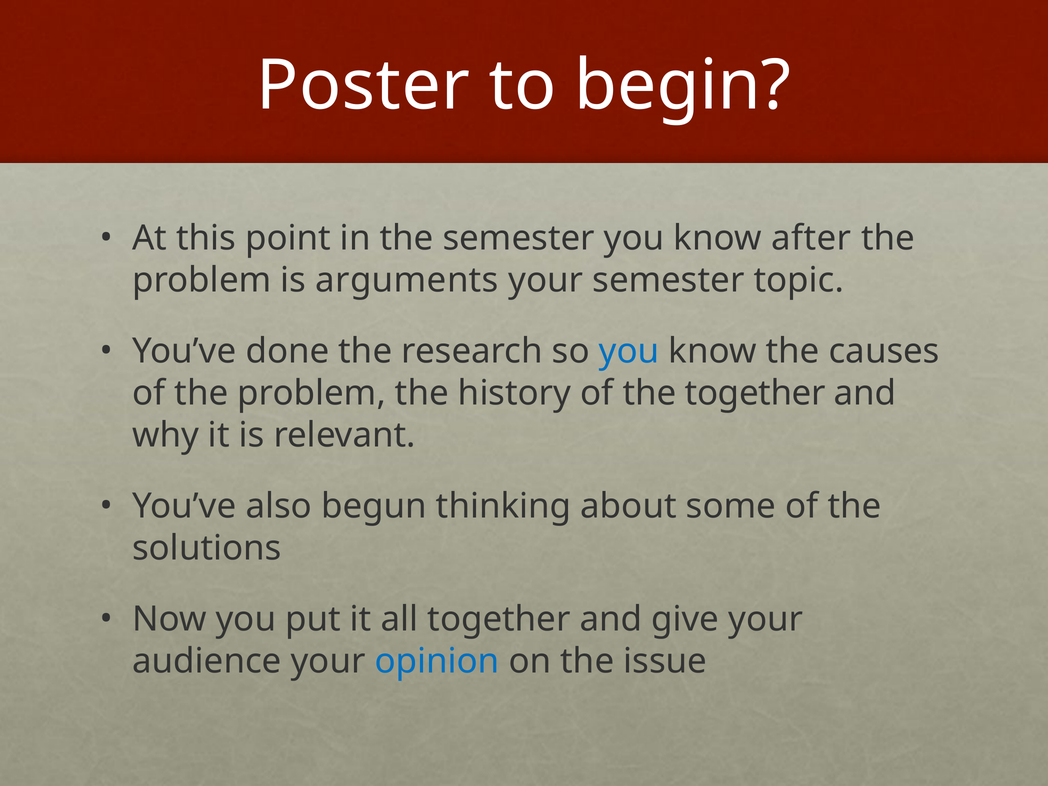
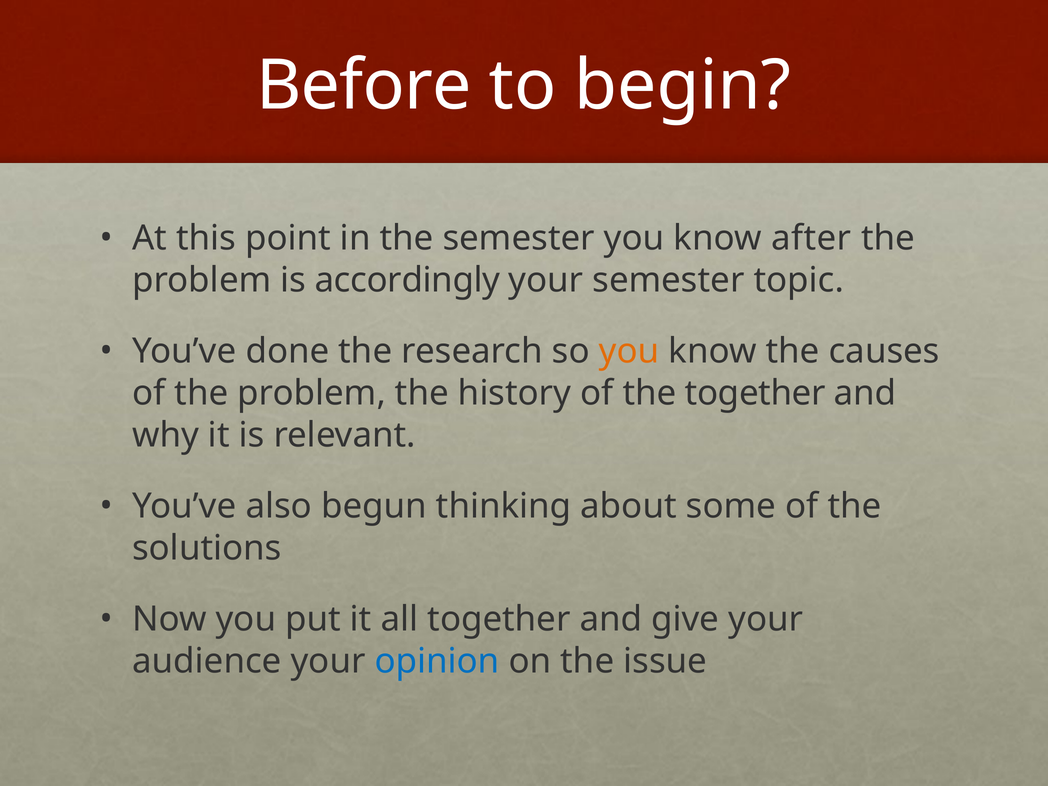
Poster: Poster -> Before (364, 86)
arguments: arguments -> accordingly (407, 280)
you colour: blue -> orange (629, 351)
